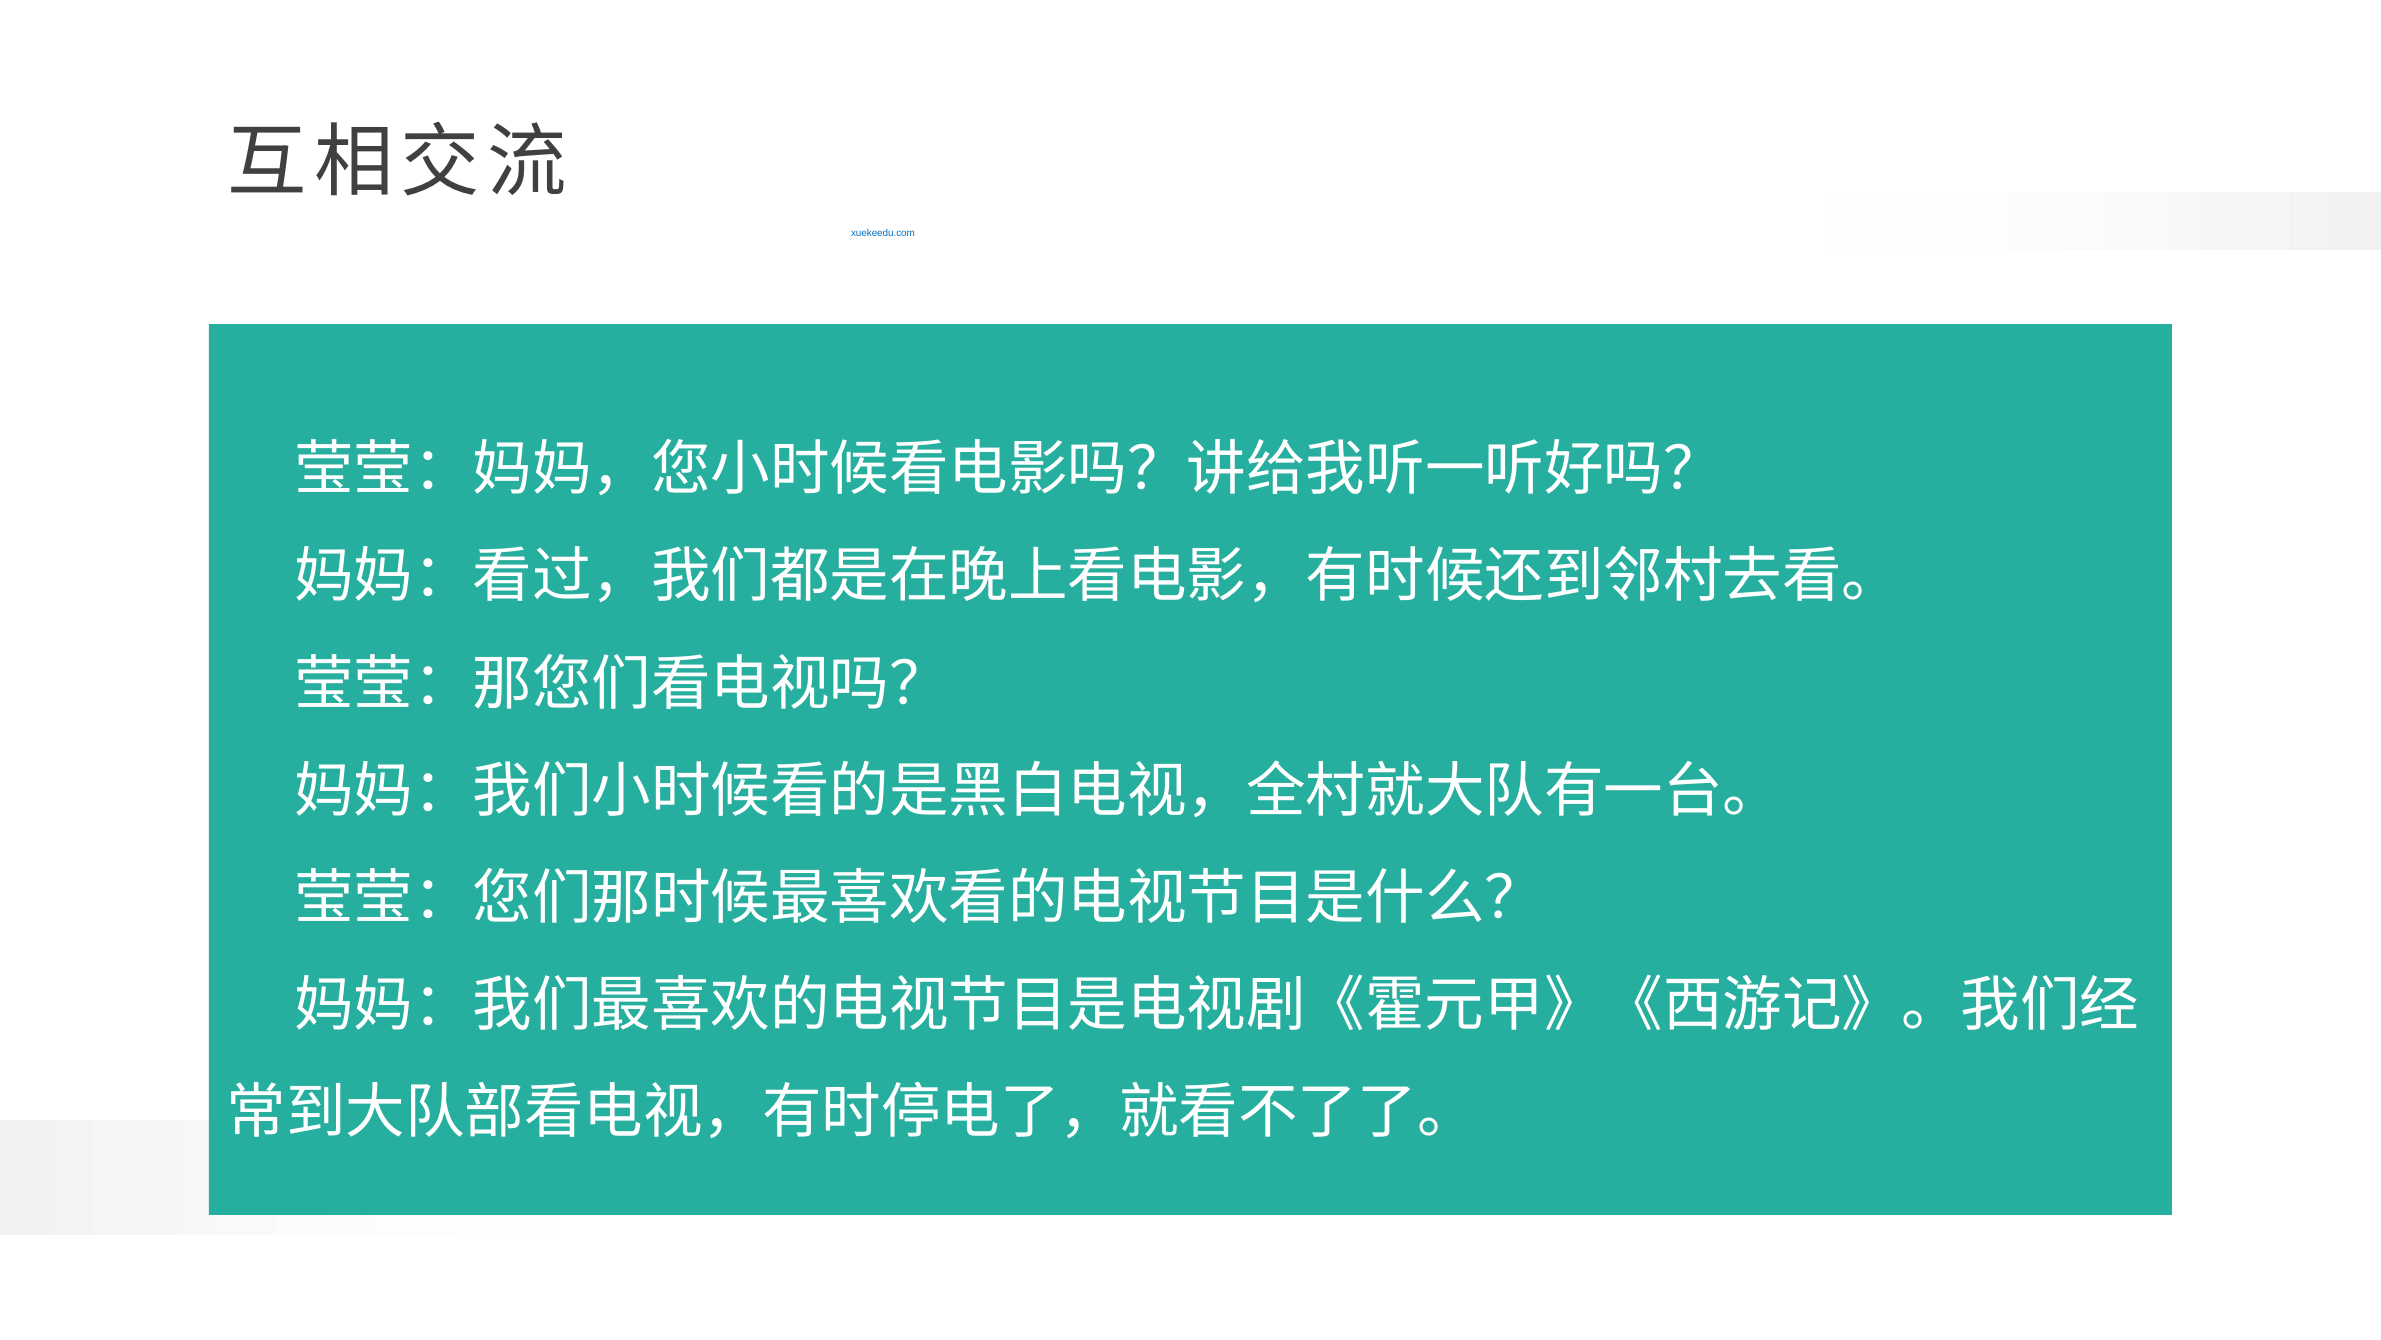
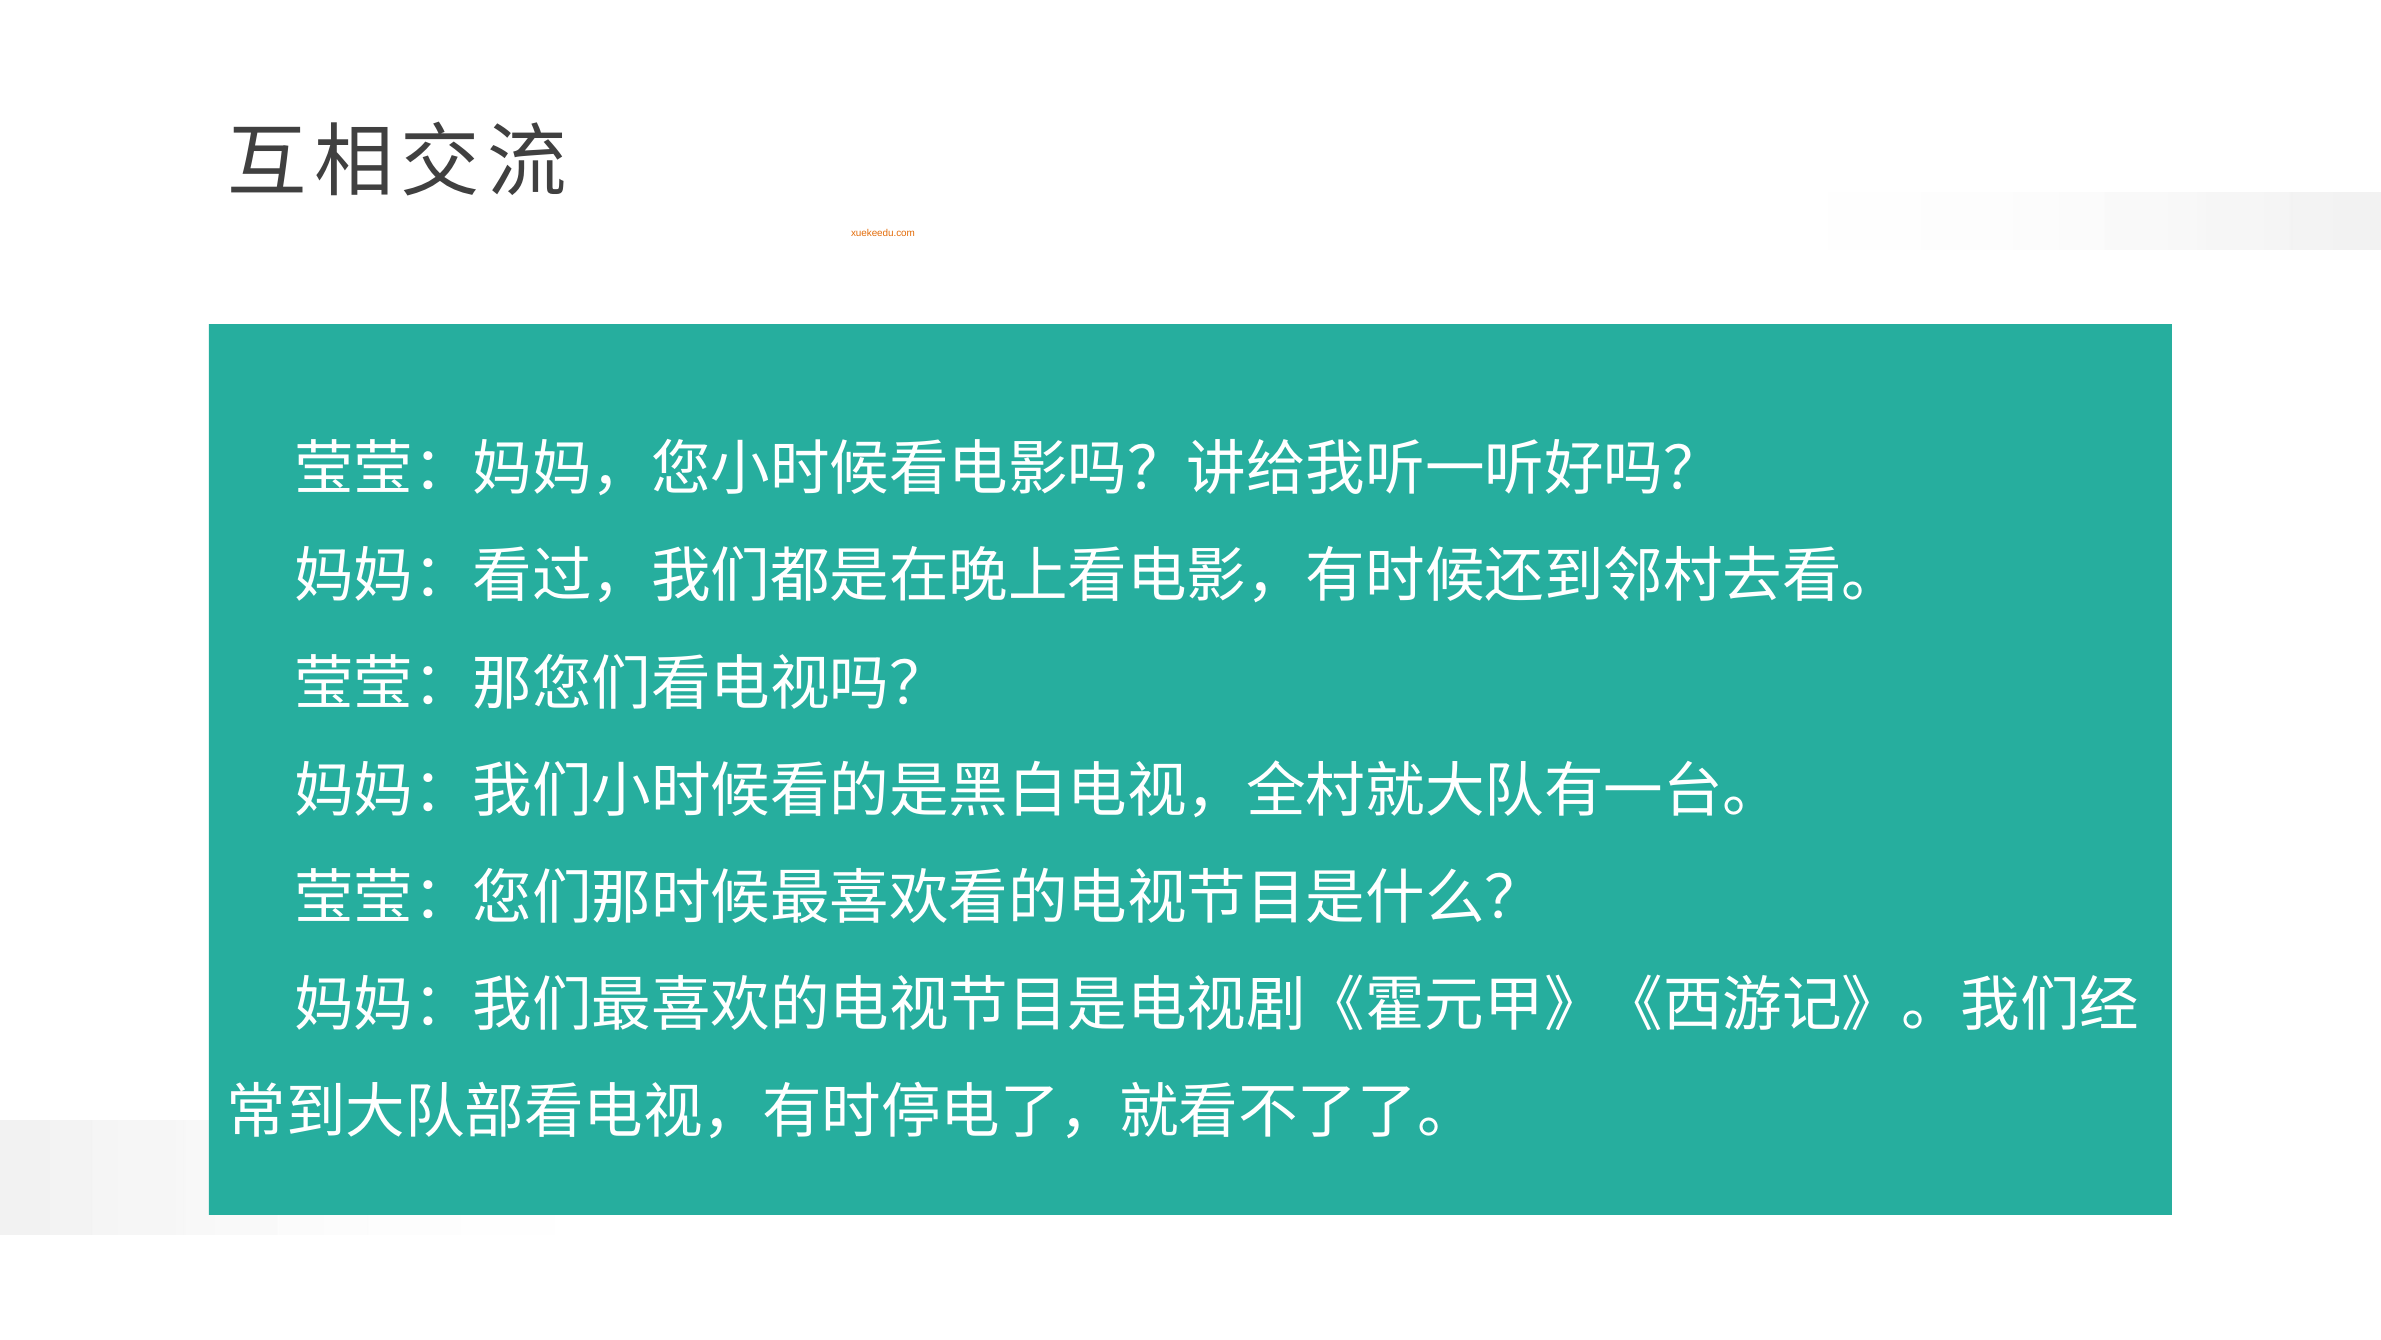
xuekeedu.com colour: blue -> orange (883, 233)
